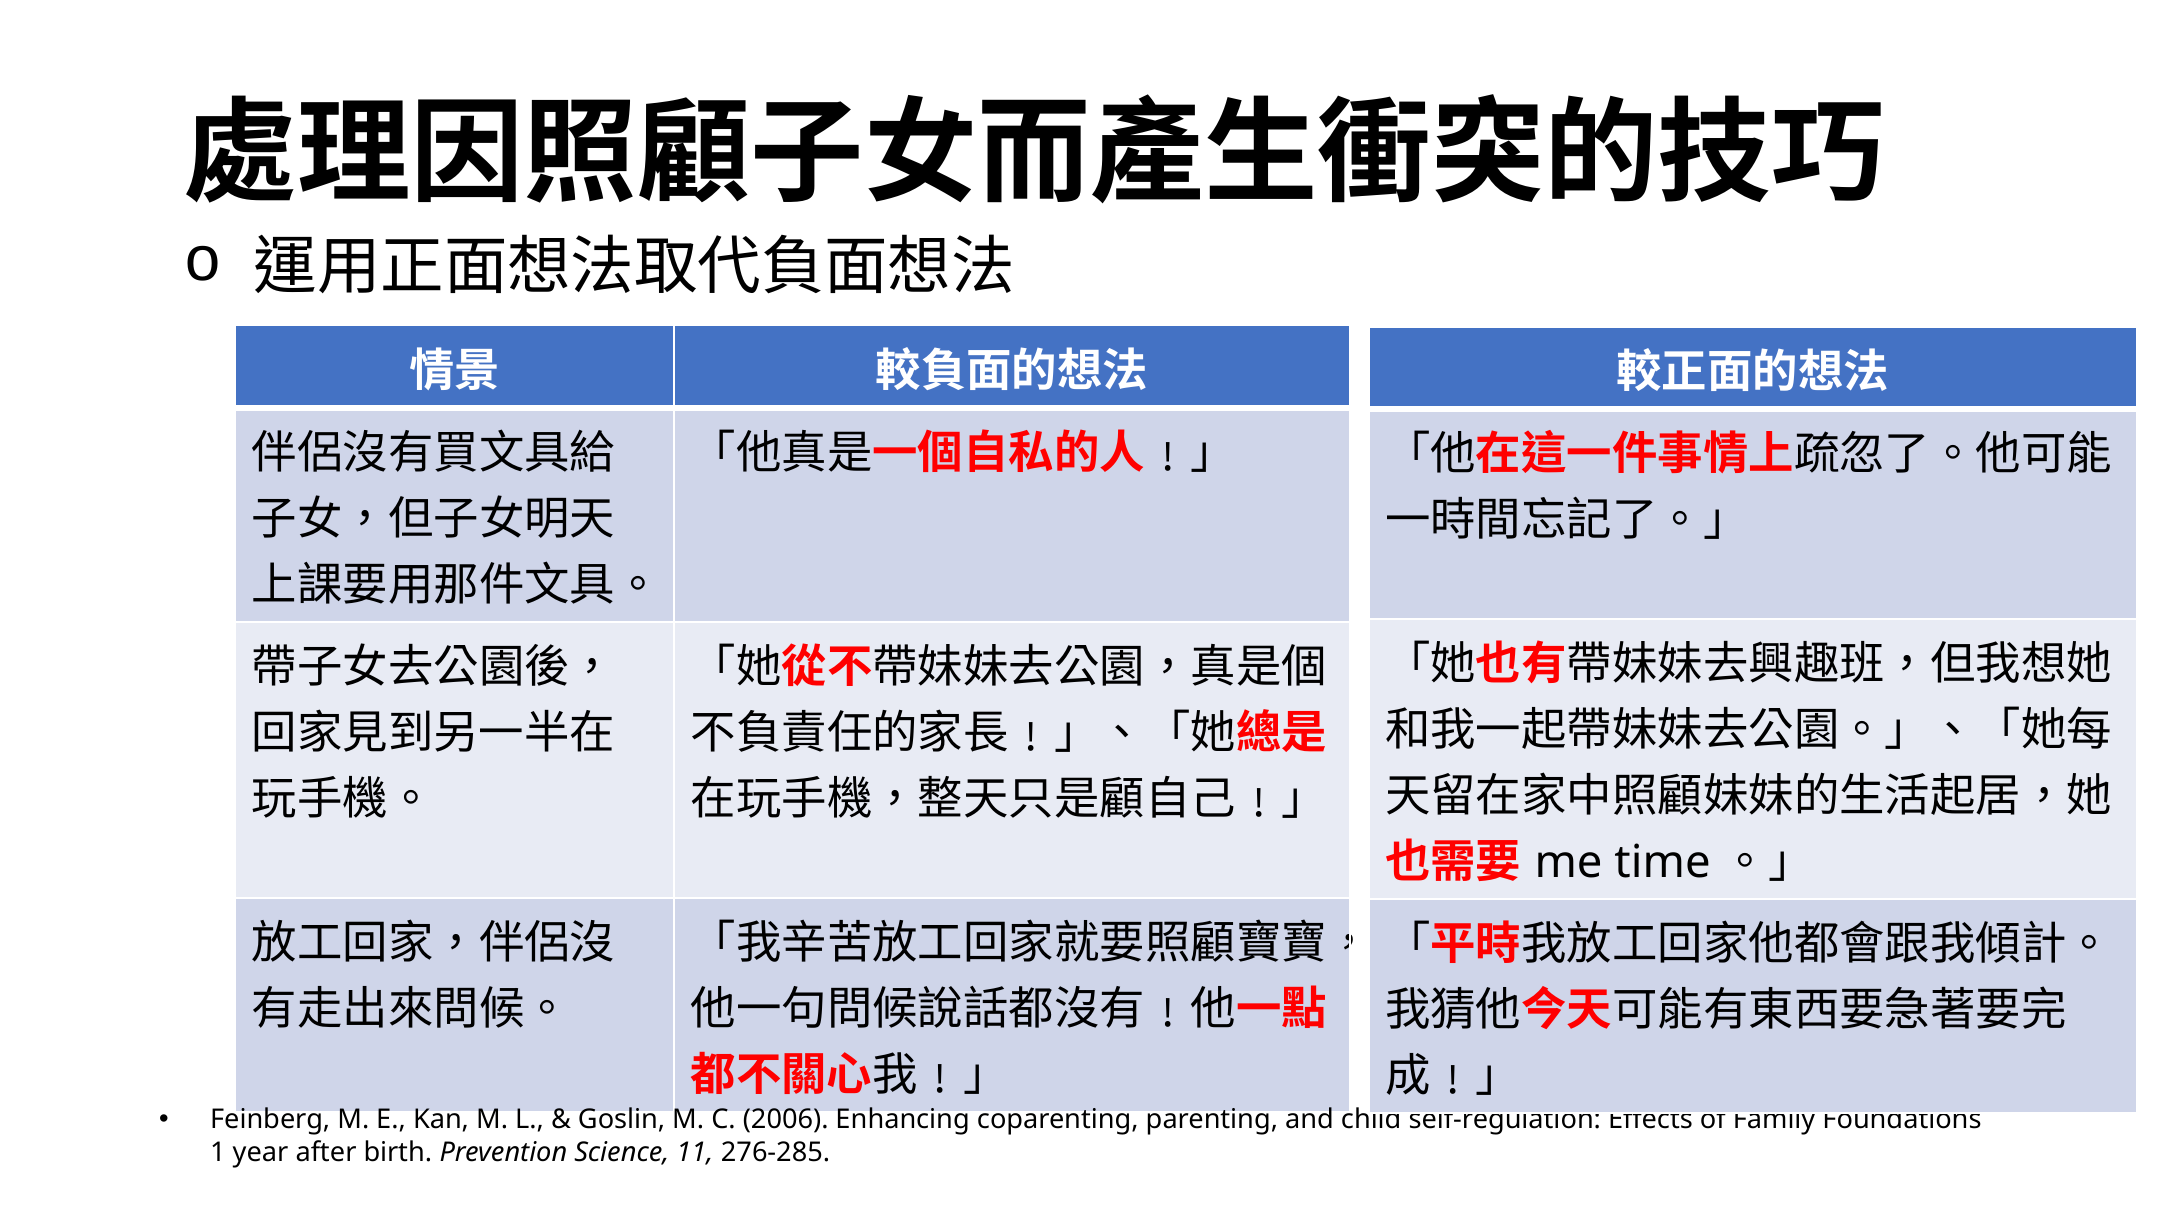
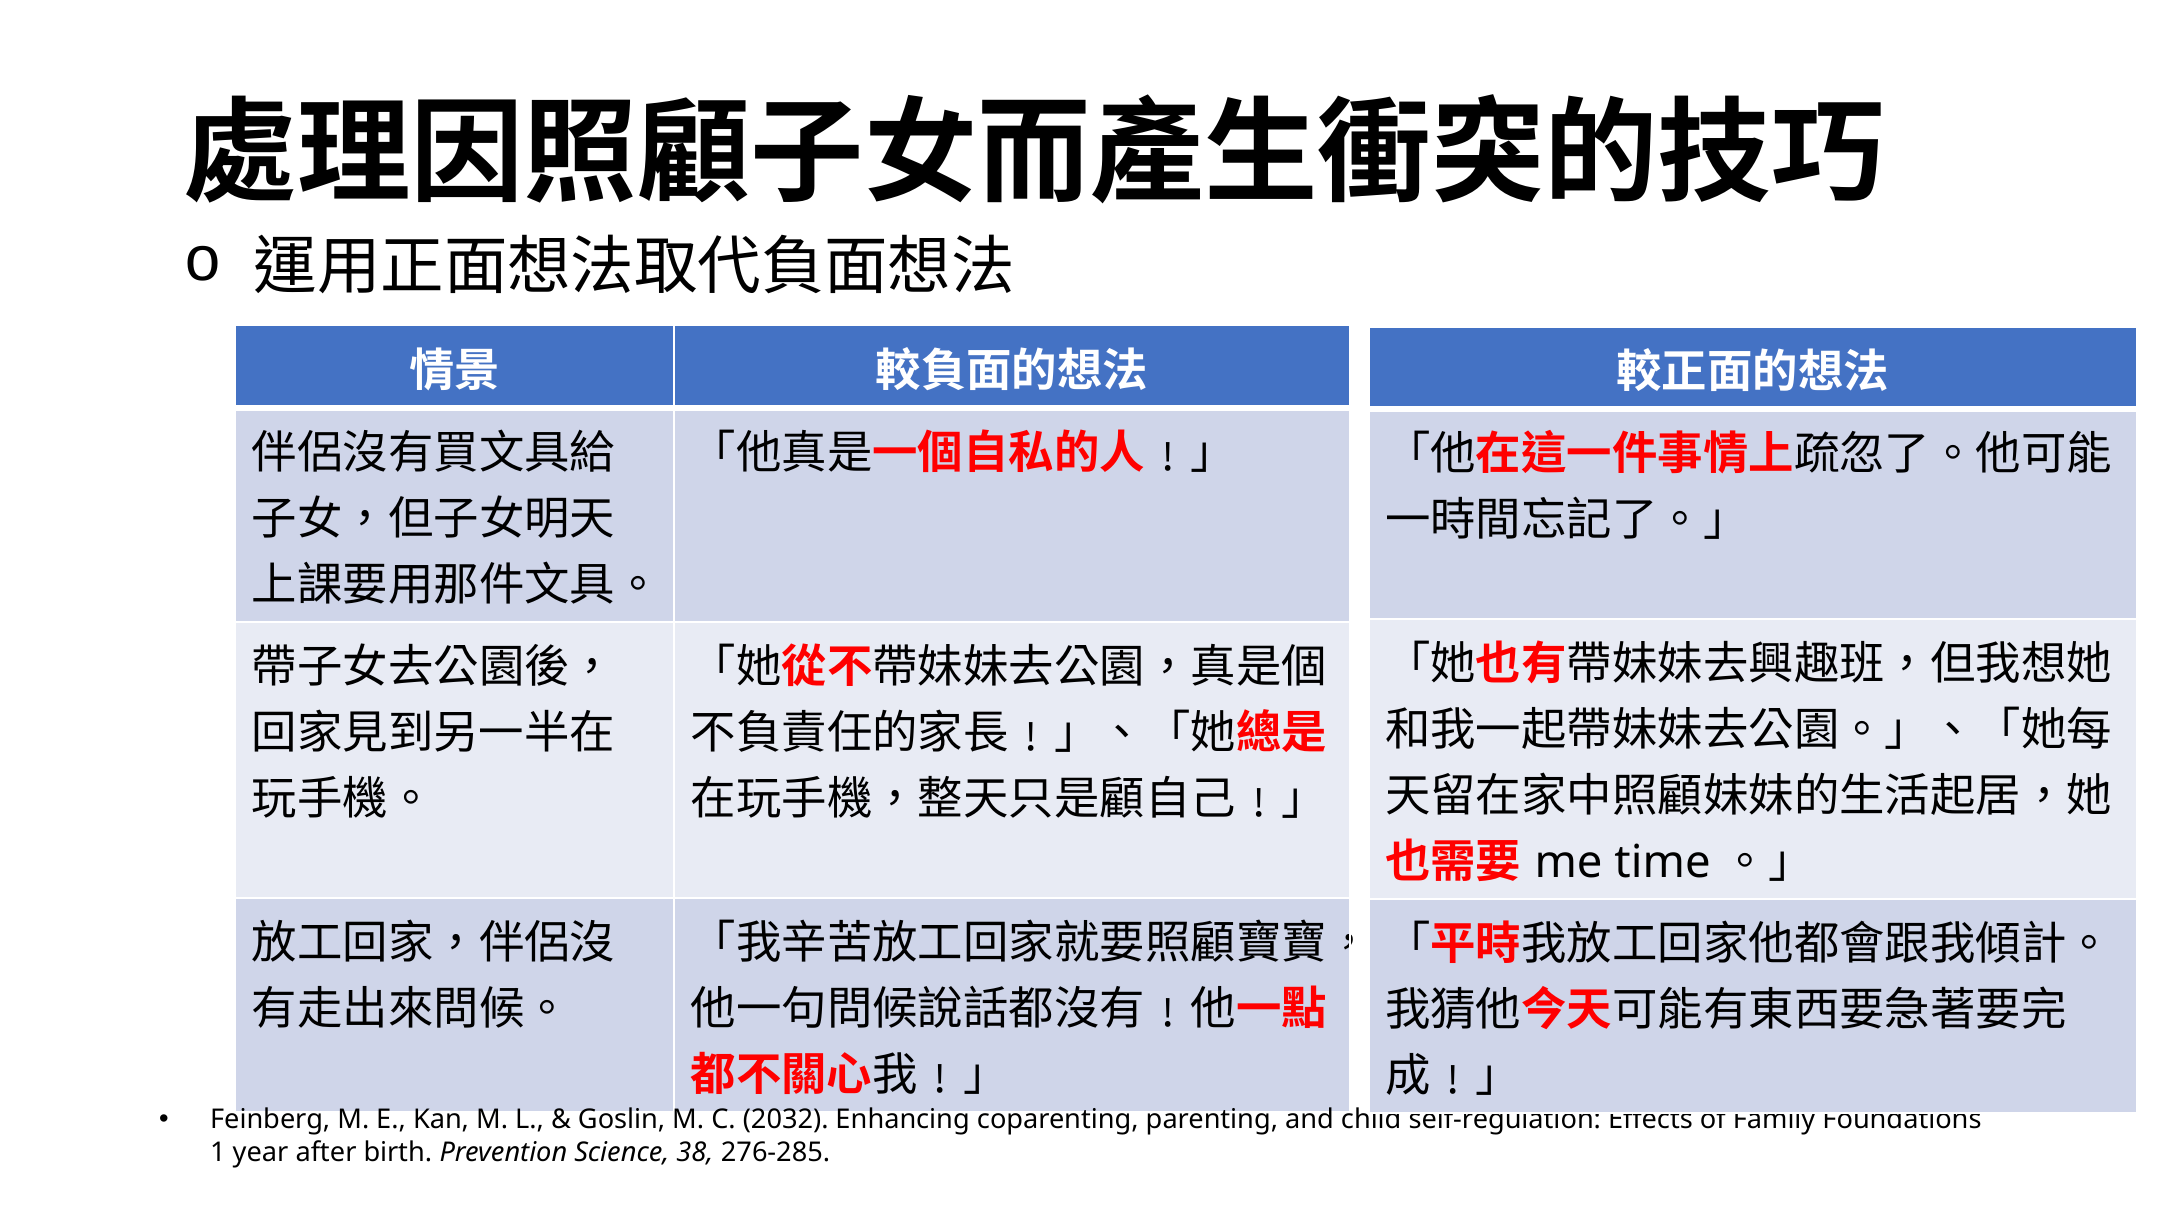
2006: 2006 -> 2032 (786, 1119)
11: 11 -> 38 (695, 1152)
